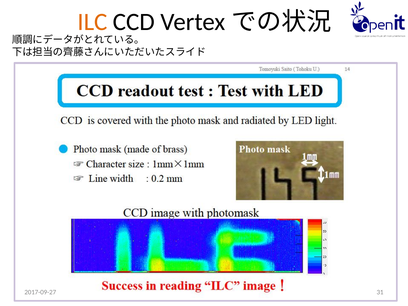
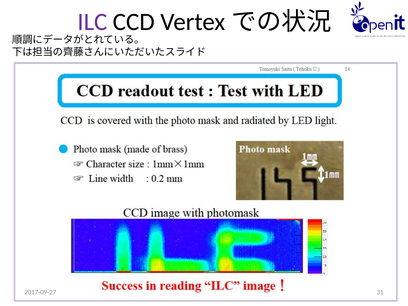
ILC colour: orange -> purple (92, 22)
